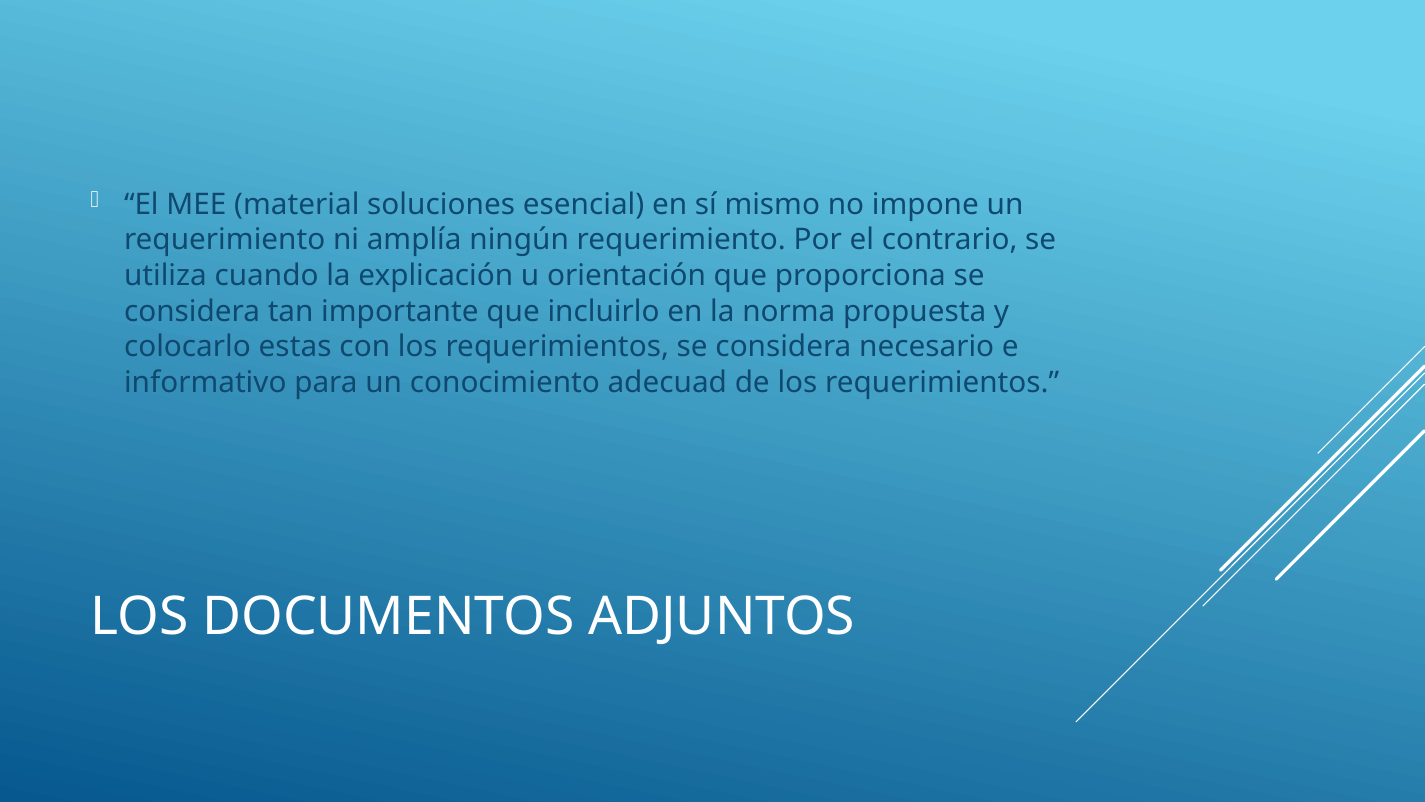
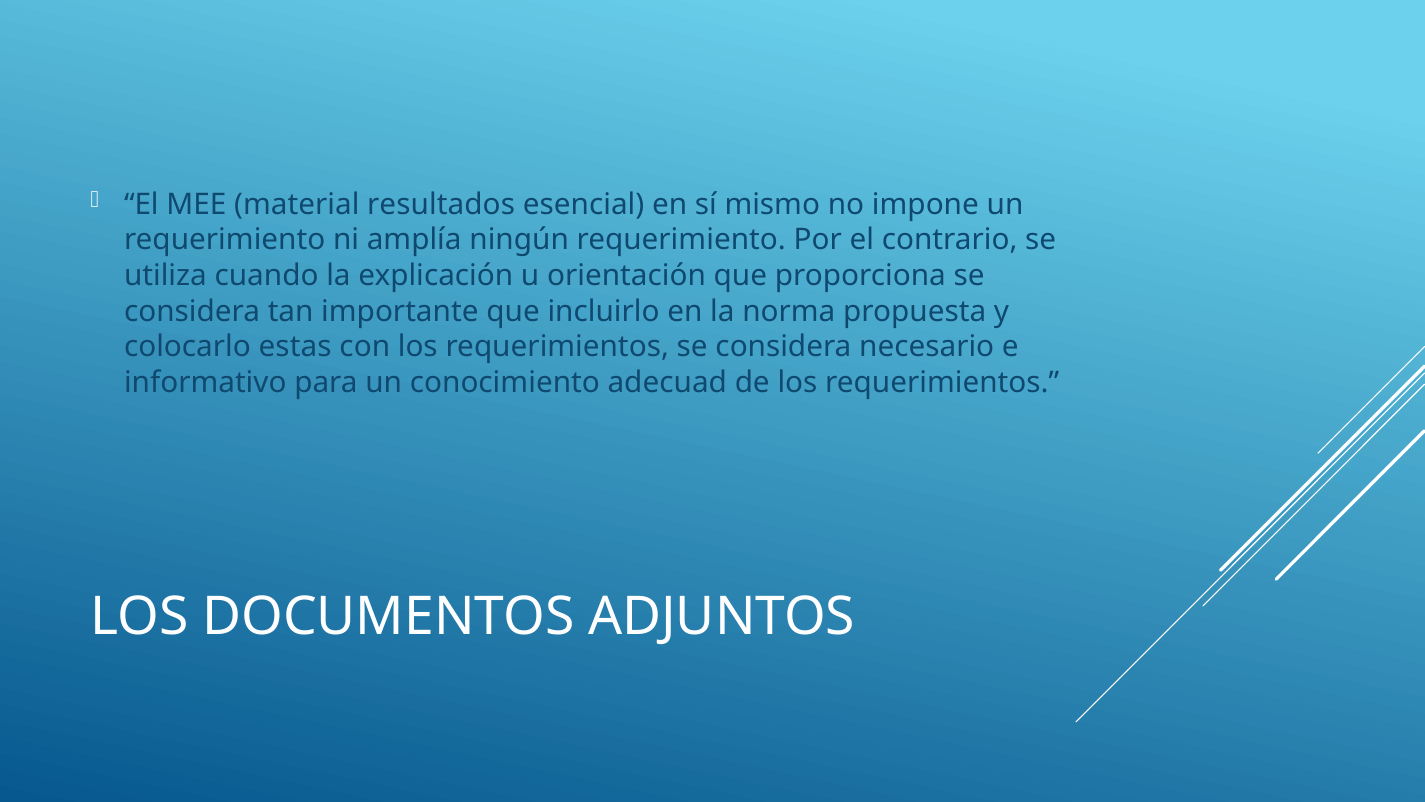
soluciones: soluciones -> resultados (441, 204)
